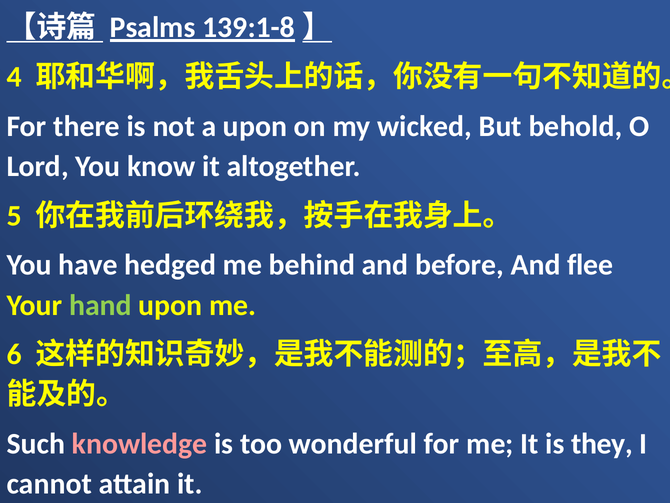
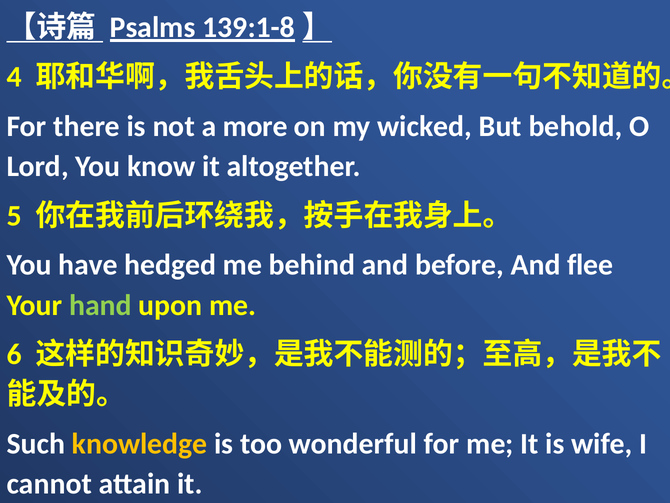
a upon: upon -> more (255, 126)
knowledge colour: pink -> yellow (140, 444)
they: they -> wife (602, 444)
